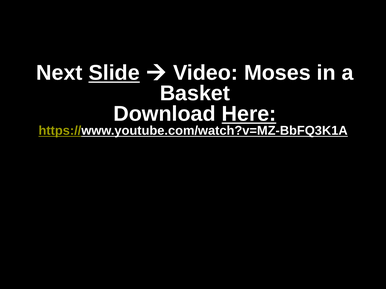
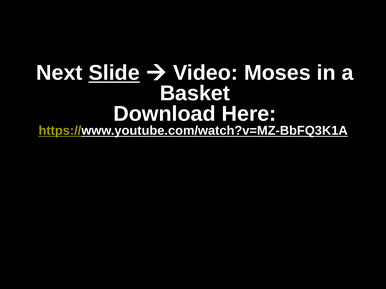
Here underline: present -> none (249, 114)
